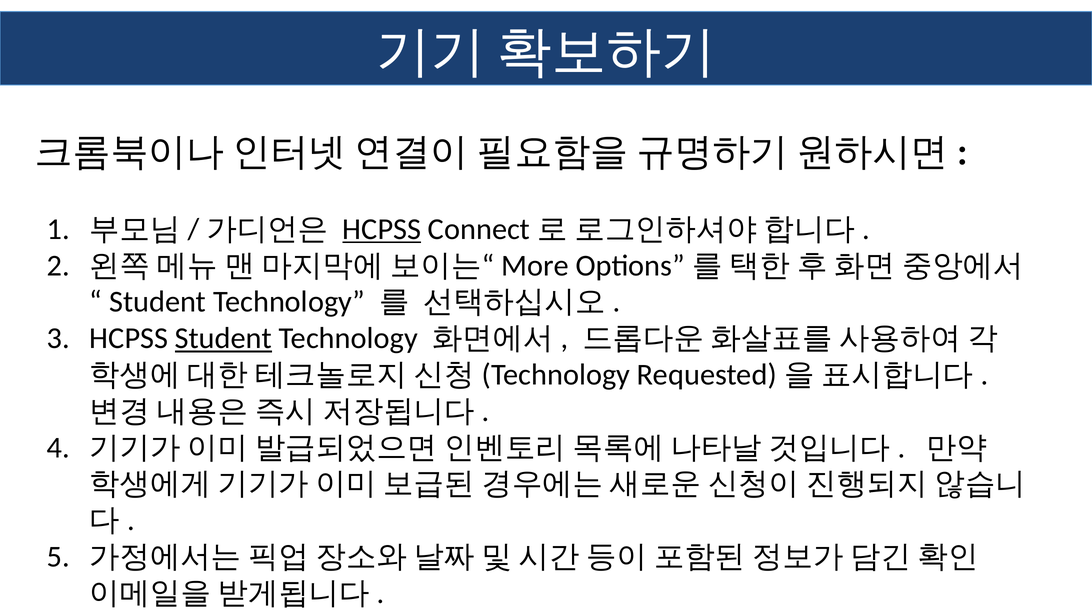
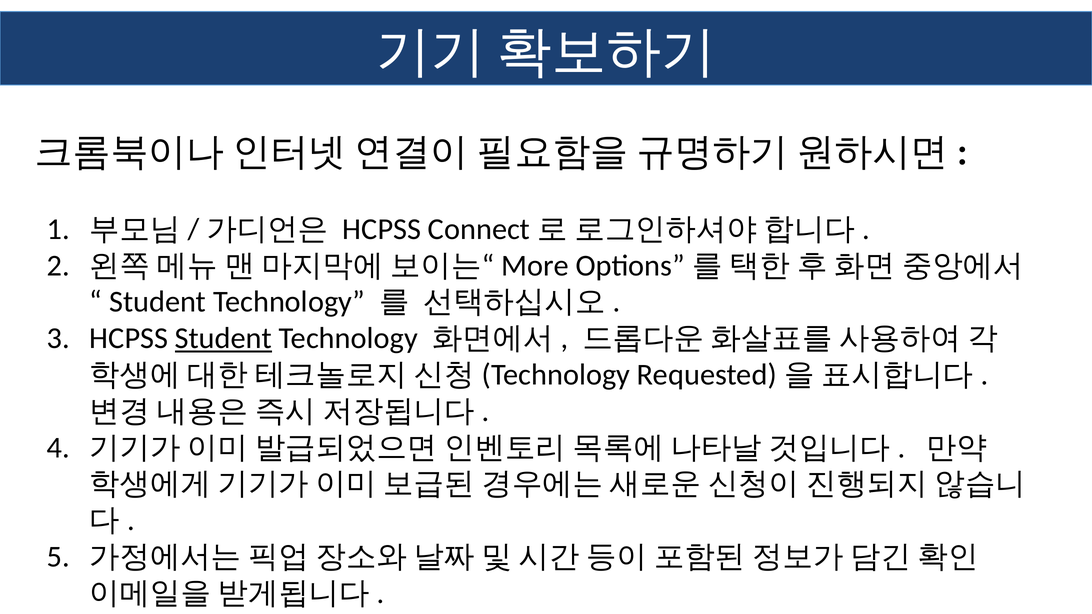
HCPSS underline: present -> none (382, 229)
